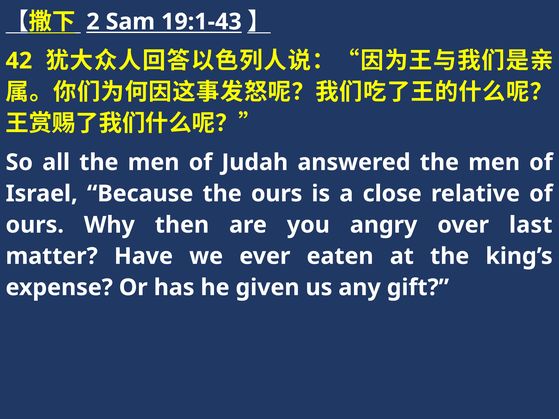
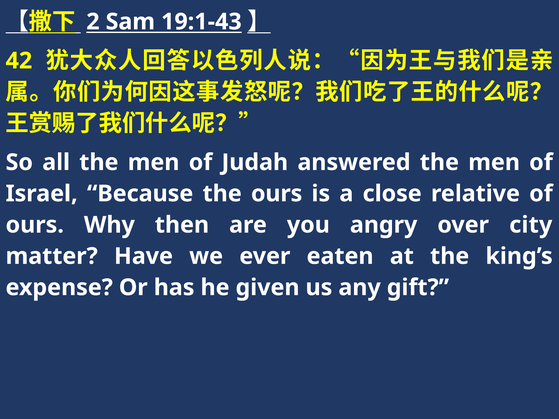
last: last -> city (531, 225)
